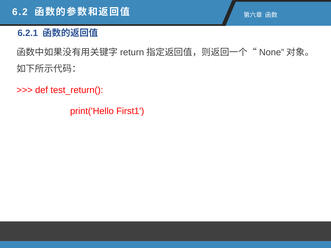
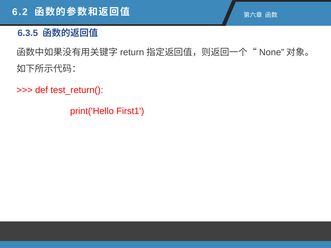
6.2.1: 6.2.1 -> 6.3.5 (28, 33)
